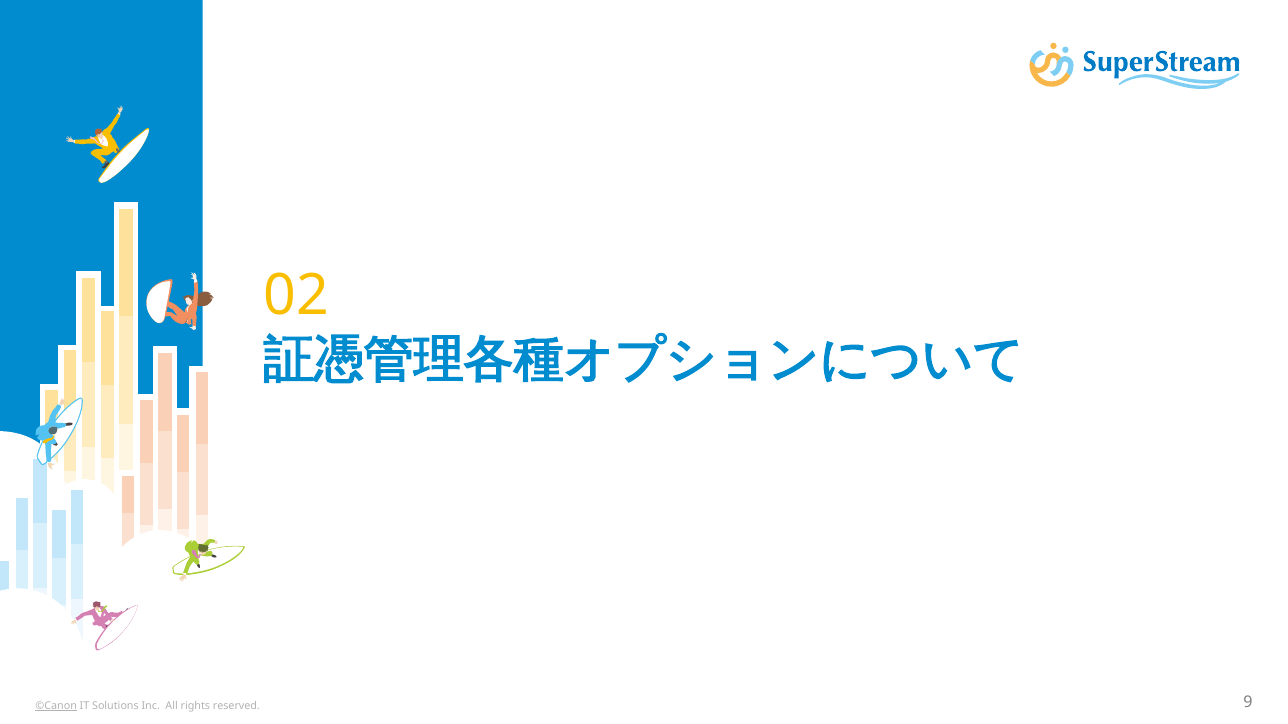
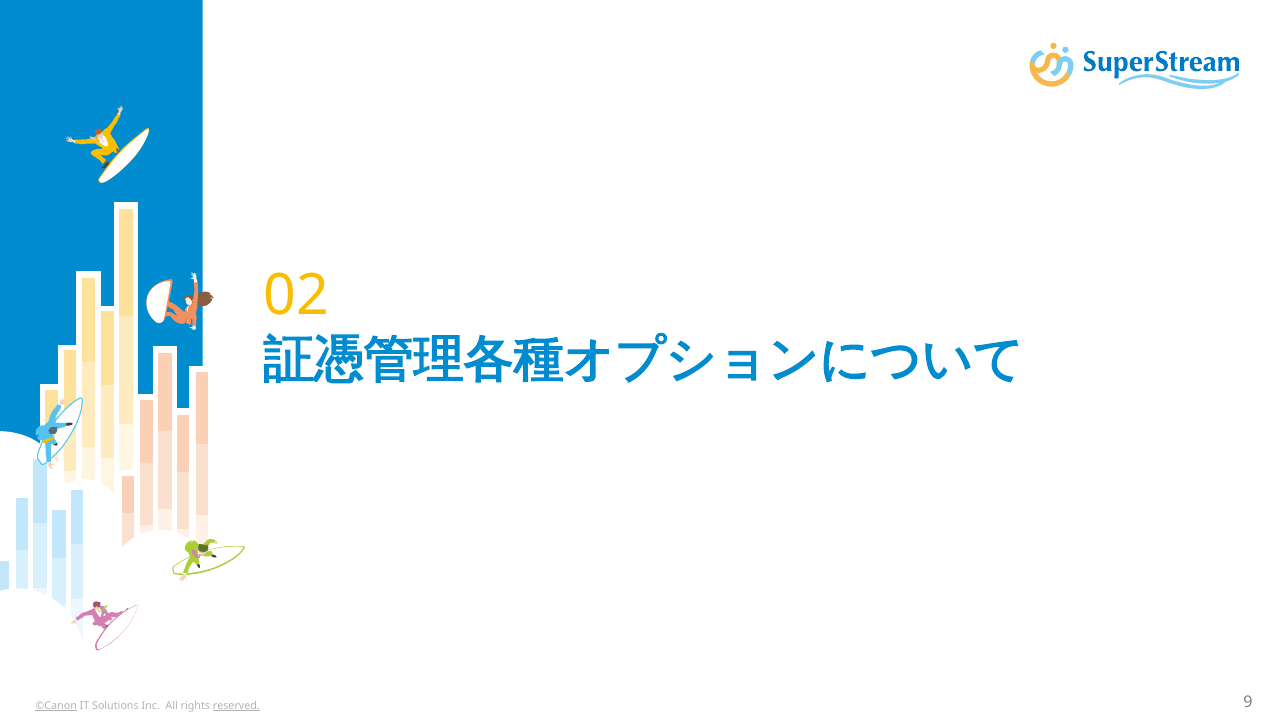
reserved underline: none -> present (236, 706)
